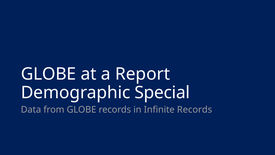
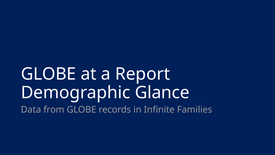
Special: Special -> Glance (162, 92)
Infinite Records: Records -> Families (195, 109)
